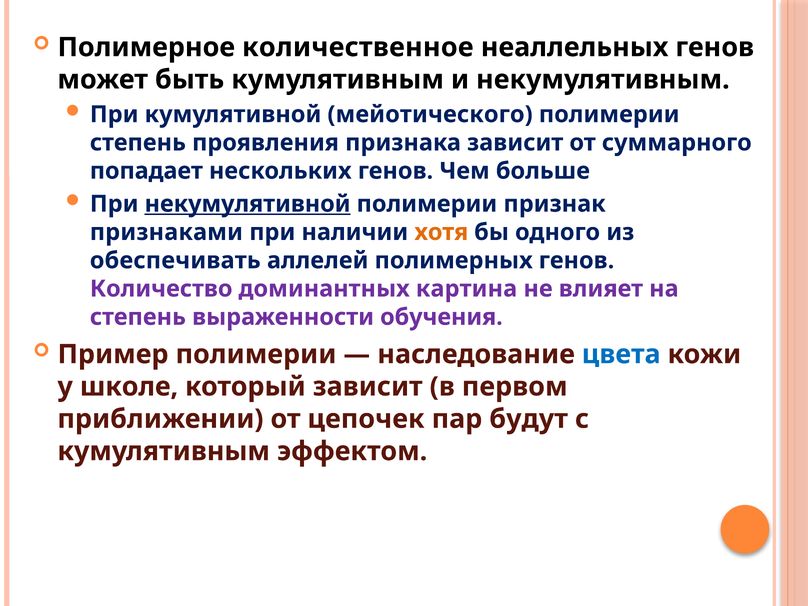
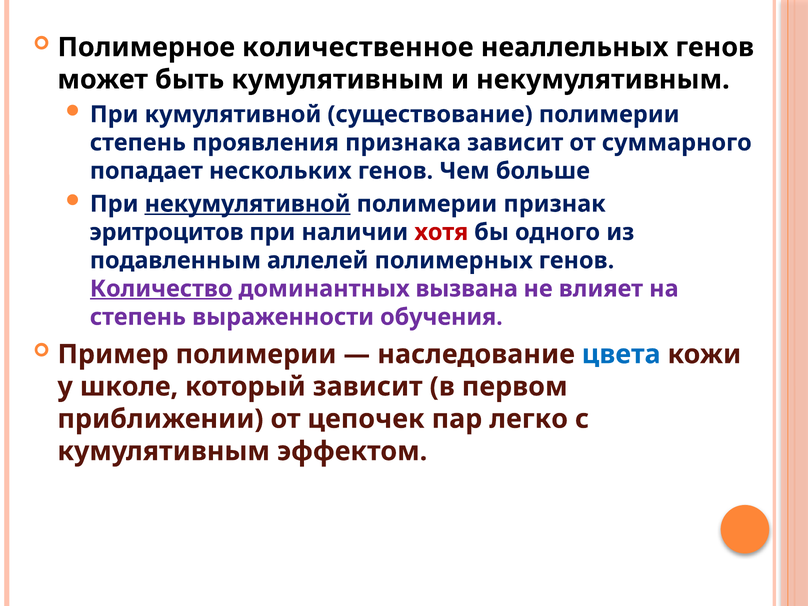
мейотического: мейотического -> существование (430, 114)
признаками: признаками -> эритроцитов (167, 232)
хотя colour: orange -> red (441, 232)
обеспечивать: обеспечивать -> подавленным (175, 260)
Количество underline: none -> present (161, 289)
картина: картина -> вызвана (467, 289)
будут: будут -> легко (529, 419)
